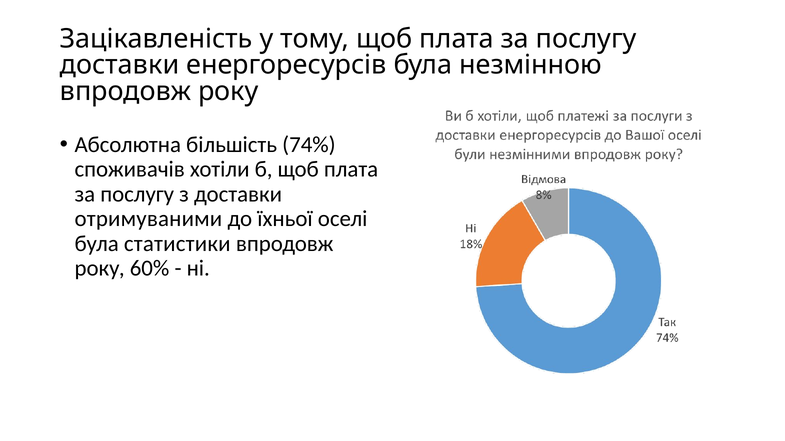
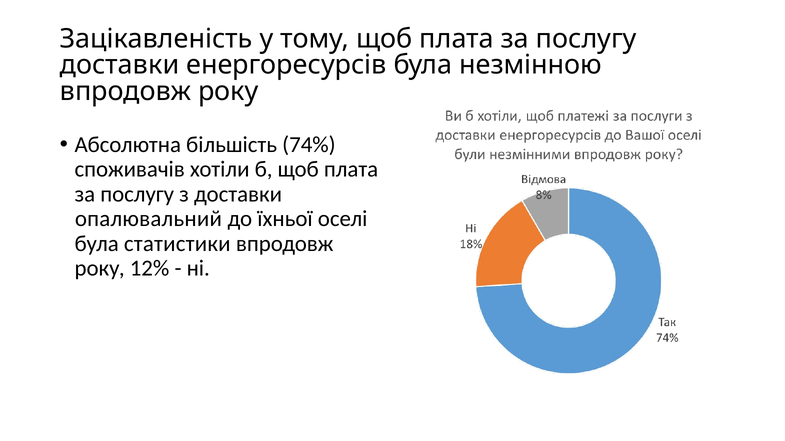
отримуваними: отримуваними -> опалювальний (148, 219)
60%: 60% -> 12% (150, 269)
